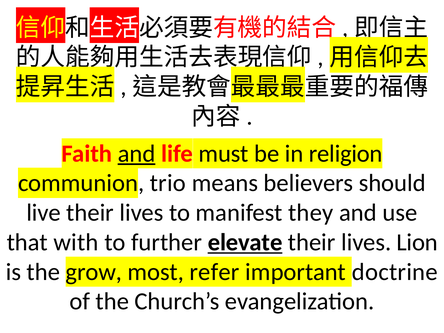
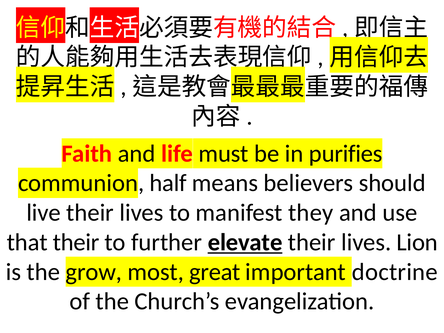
and underline: present -> none (137, 154)
religion: religion -> purifies (346, 154)
trio: trio -> half (168, 183)
that with: with -> their (76, 242)
refer: refer -> great (215, 272)
